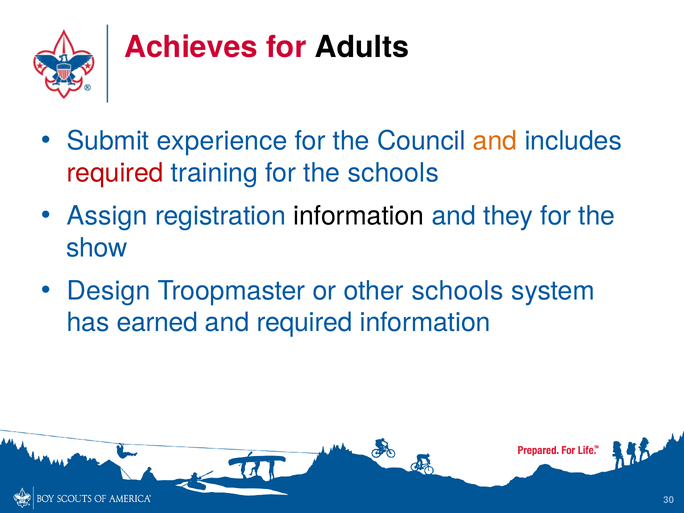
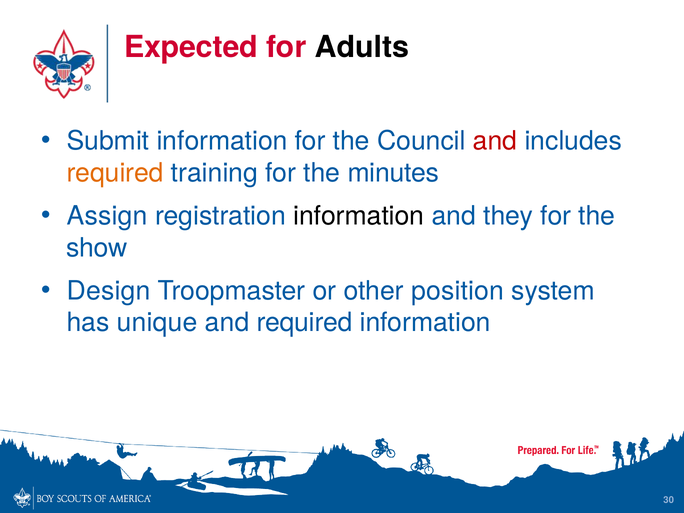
Achieves: Achieves -> Expected (191, 47)
Submit experience: experience -> information (222, 141)
and colour: orange -> red (495, 141)
required colour: red -> orange (115, 173)
the schools: schools -> minutes (393, 173)
other schools: schools -> position (458, 291)
earned: earned -> unique (157, 323)
